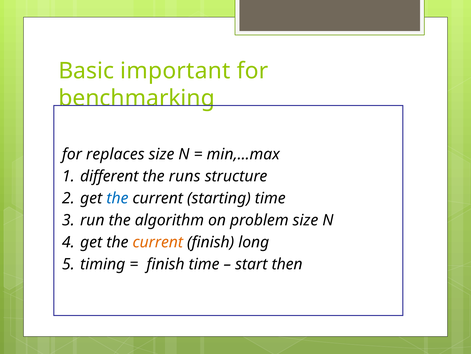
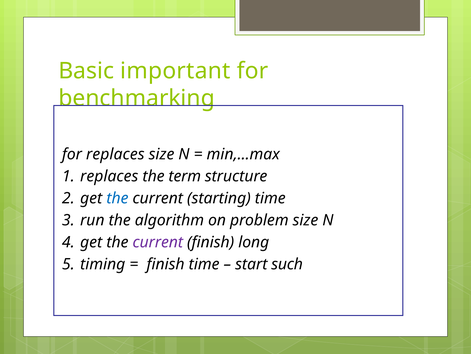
different: different -> replaces (109, 176)
runs: runs -> term (185, 176)
current colour: orange -> purple (158, 242)
then: then -> such (287, 264)
